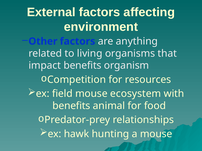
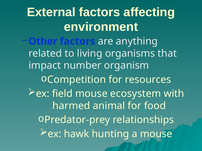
impact benefits: benefits -> number (82, 66)
benefits: benefits -> harmed (71, 106)
